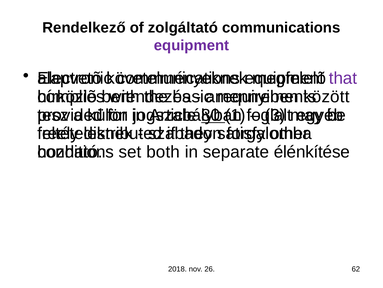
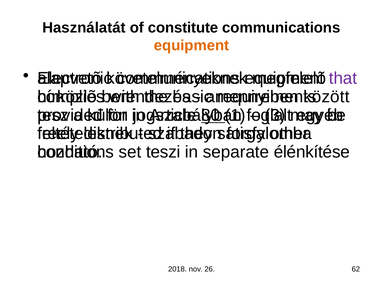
Rendelkező: Rendelkező -> Használatát (84, 28)
zolgáltató: zolgáltató -> constitute (183, 28)
equipment colour: purple -> orange (191, 45)
both: both -> teszi (163, 152)
